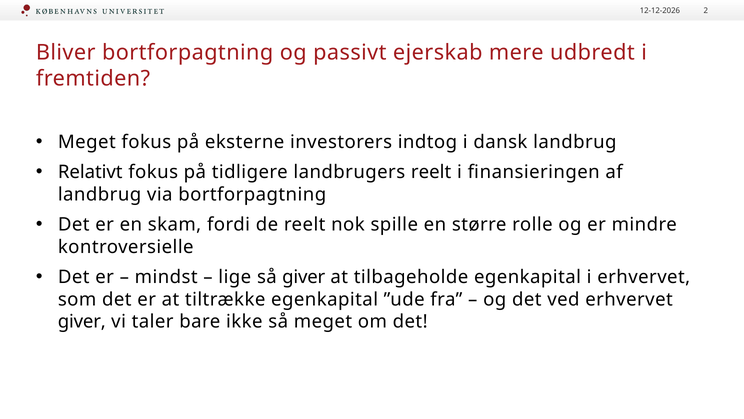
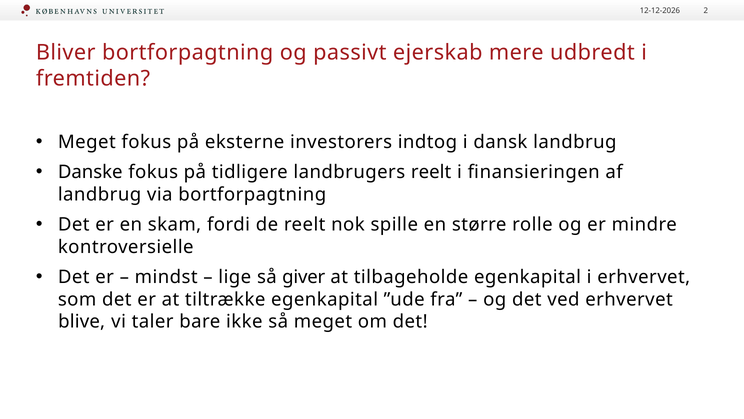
Relativt: Relativt -> Danske (90, 172)
giver: giver -> blive (82, 321)
